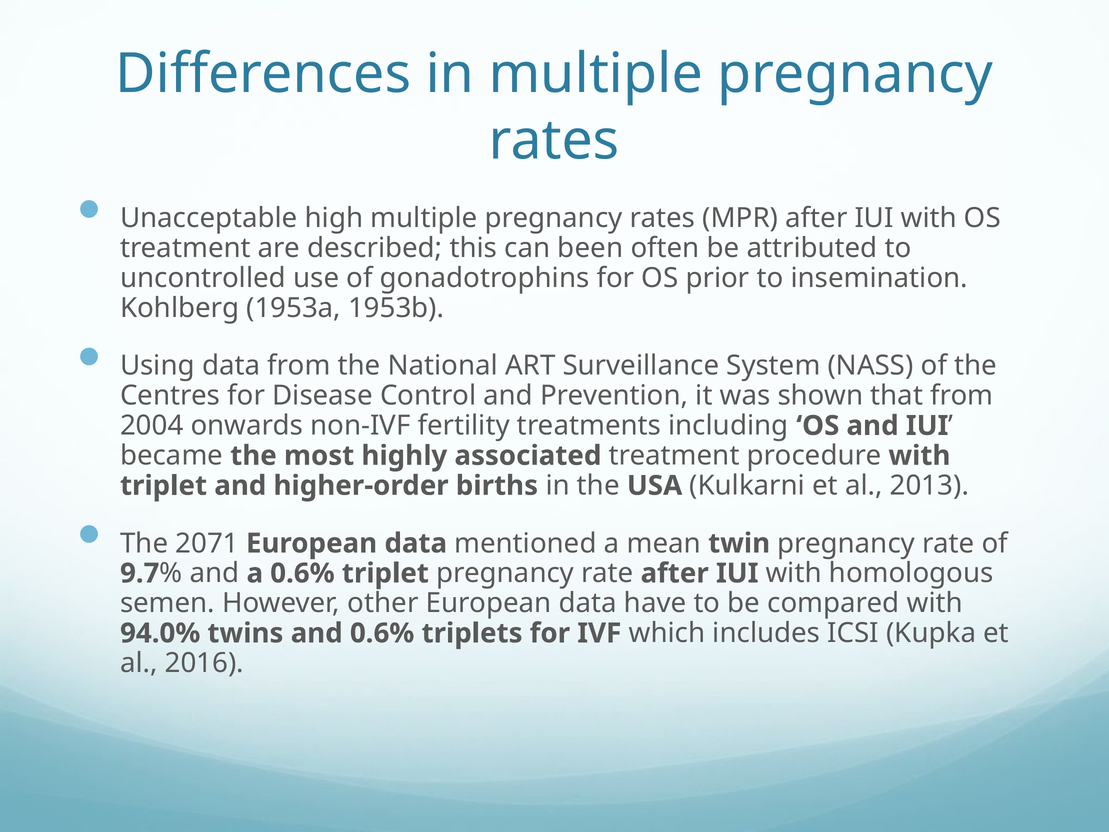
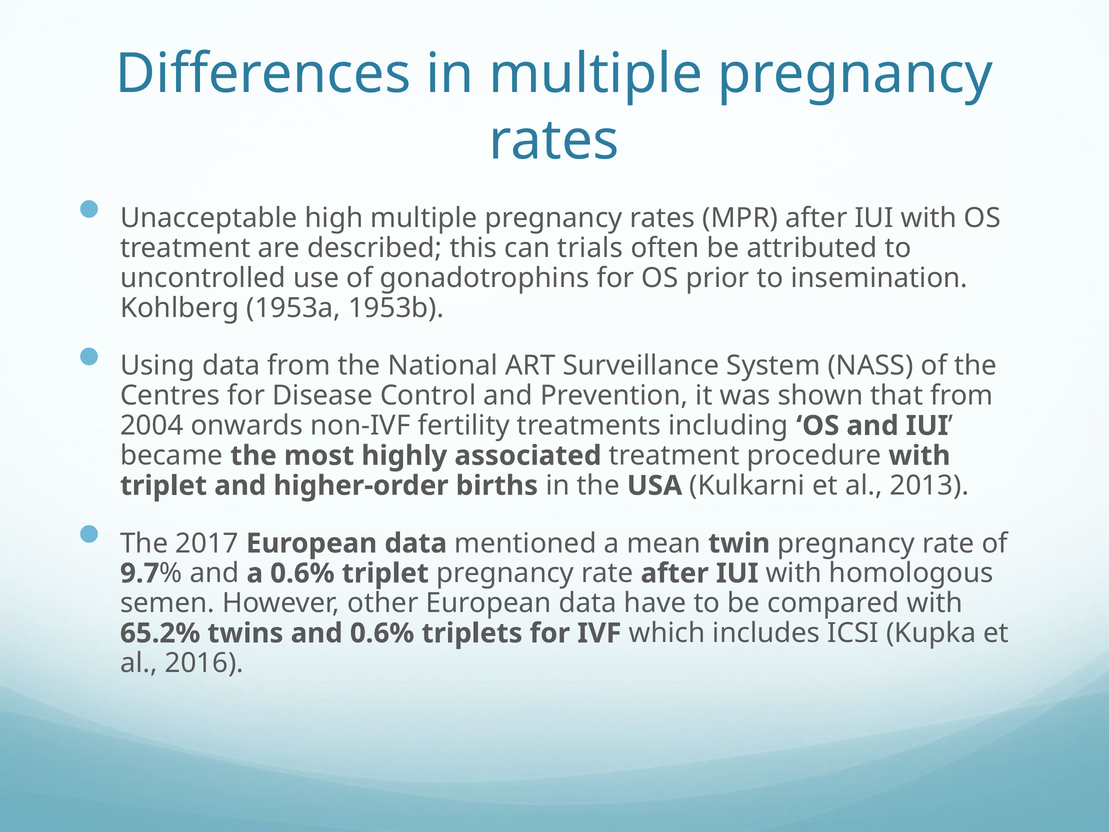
been: been -> trials (590, 248)
2071: 2071 -> 2017 (207, 543)
94.0%: 94.0% -> 65.2% (160, 633)
